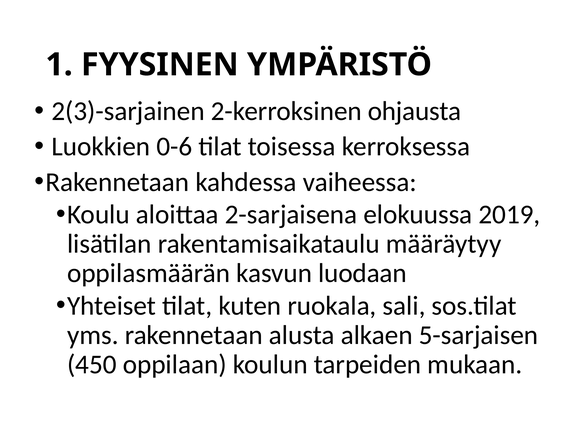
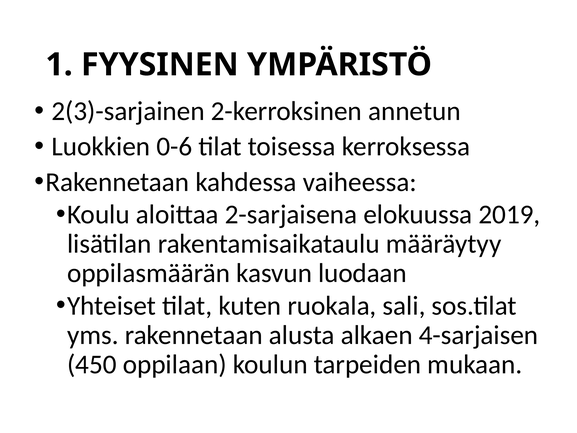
ohjausta: ohjausta -> annetun (414, 111)
5-sarjaisen: 5-sarjaisen -> 4-sarjaisen (479, 335)
